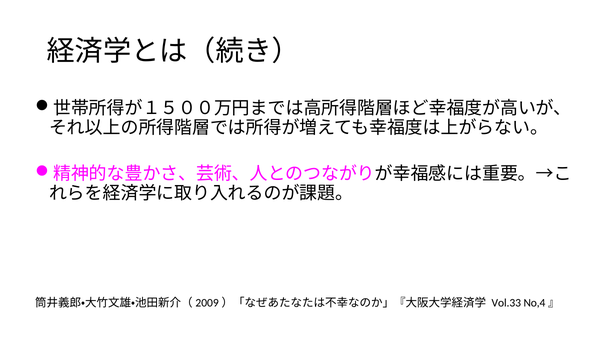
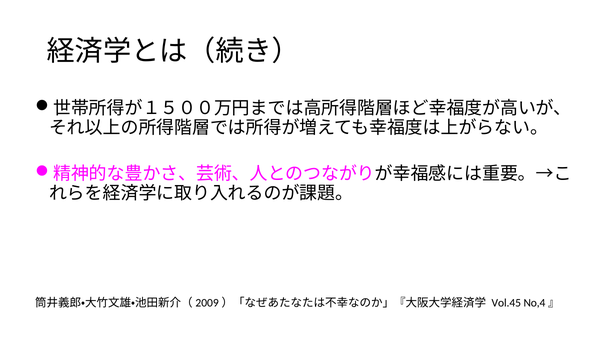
Vol.33: Vol.33 -> Vol.45 (506, 302)
